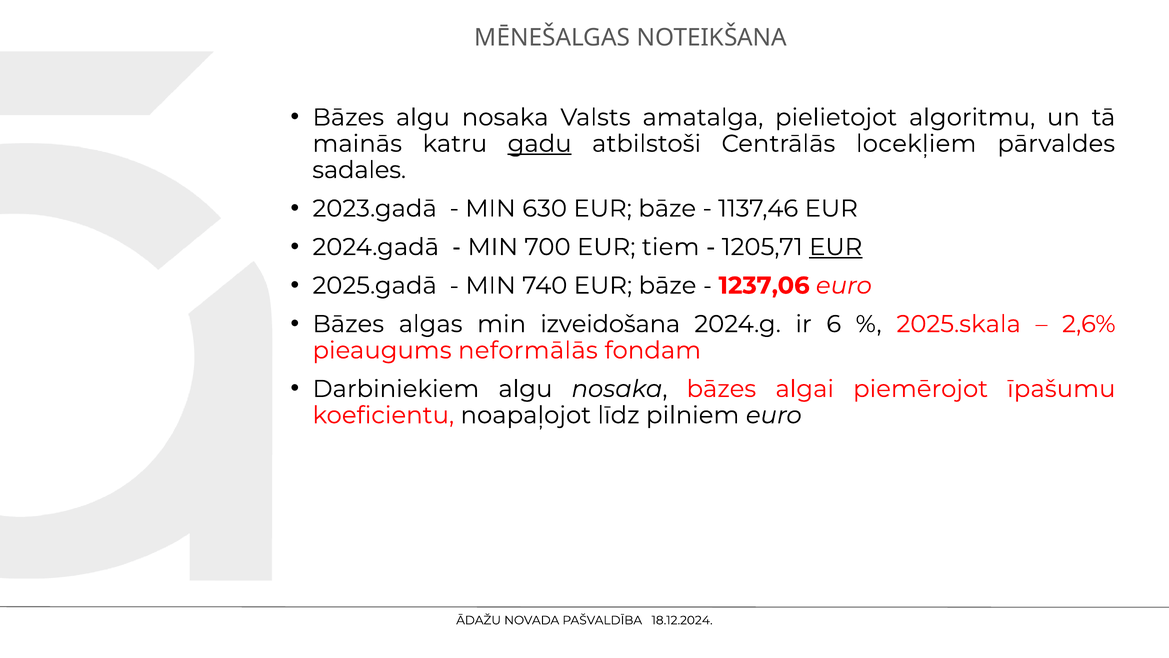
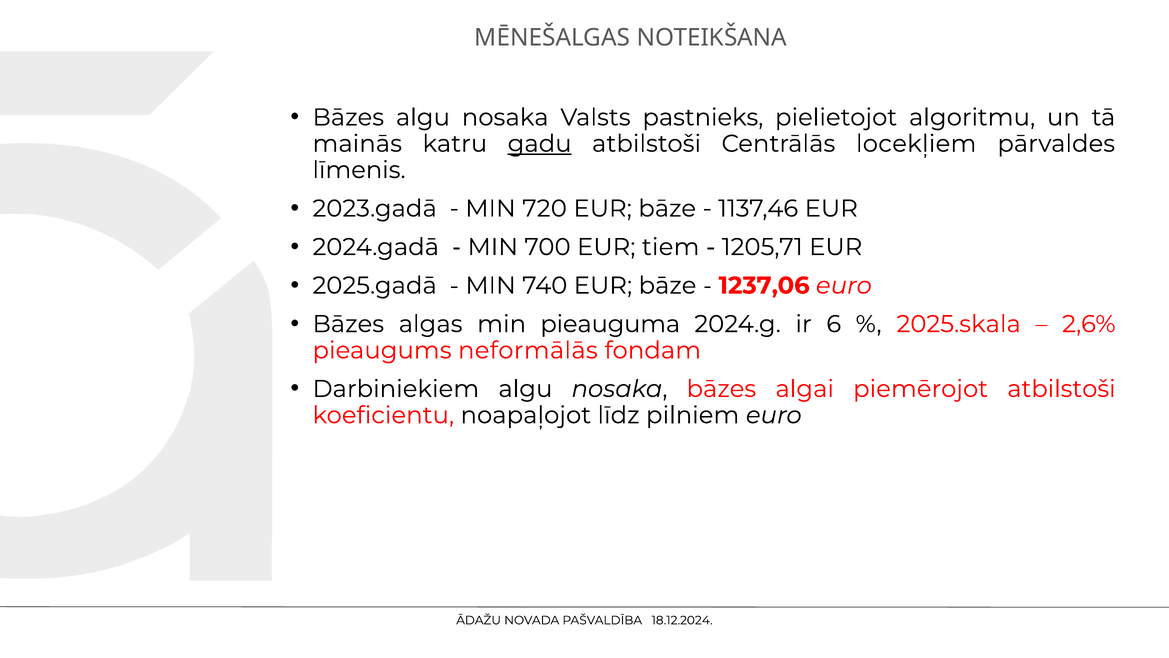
amatalga: amatalga -> pastnieks (703, 117)
sadales: sadales -> līmenis (359, 170)
630: 630 -> 720 (545, 208)
EUR underline: present -> none (836, 247)
izveidošana: izveidošana -> pieauguma (610, 324)
piemērojot īpašumu: īpašumu -> atbilstoši (1061, 389)
